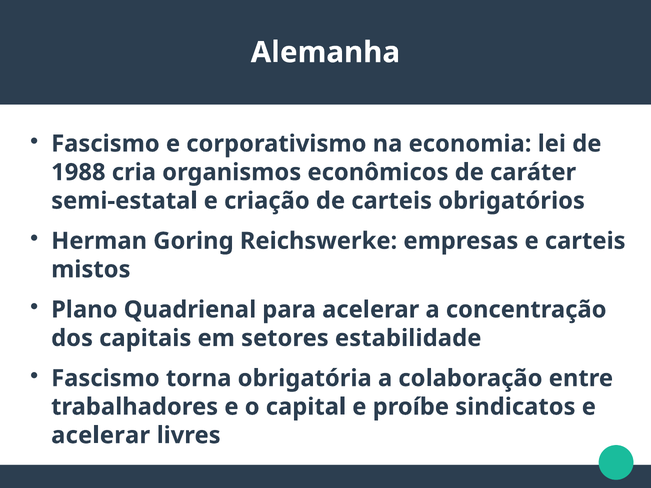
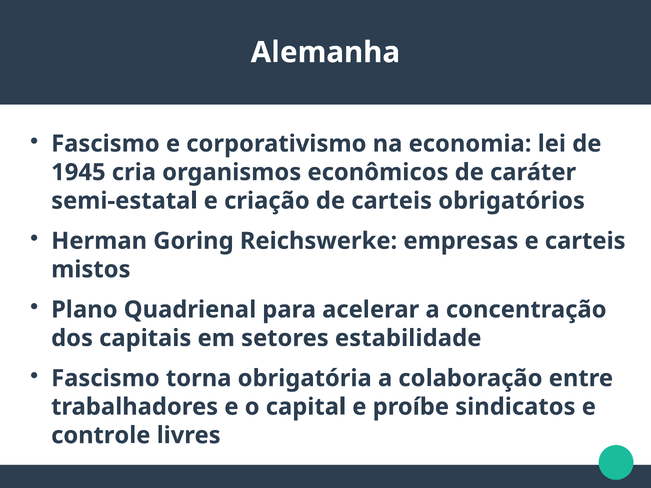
1988: 1988 -> 1945 (78, 172)
acelerar: acelerar -> controle (101, 436)
